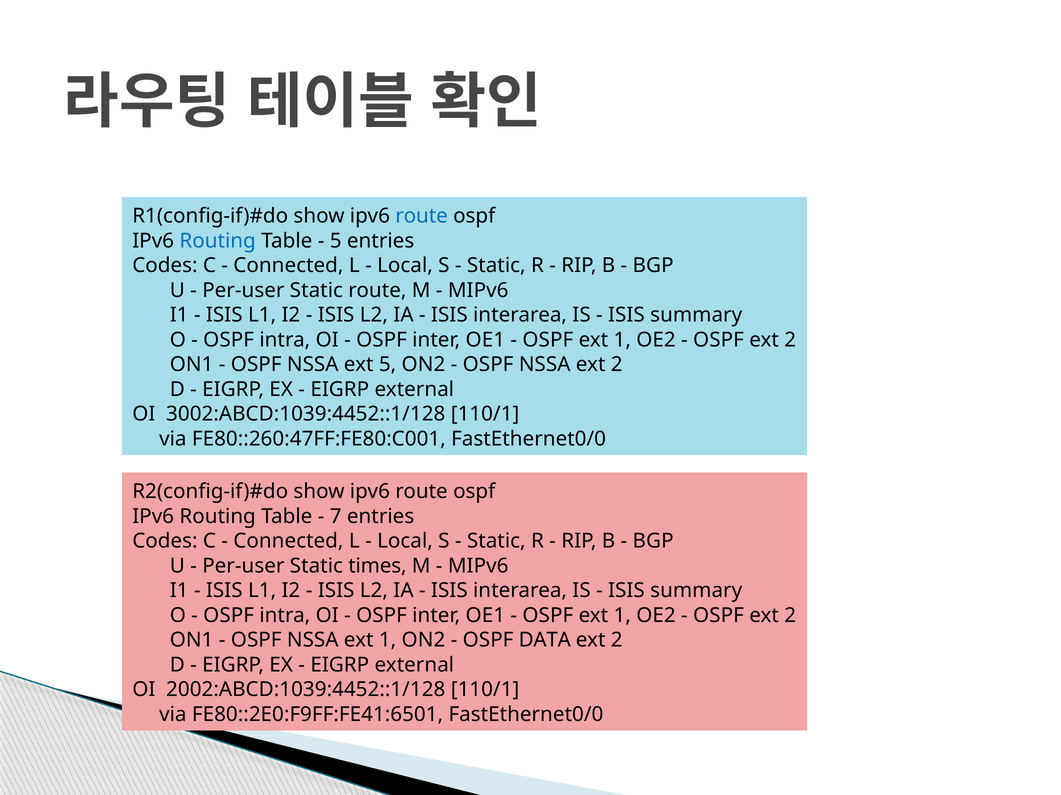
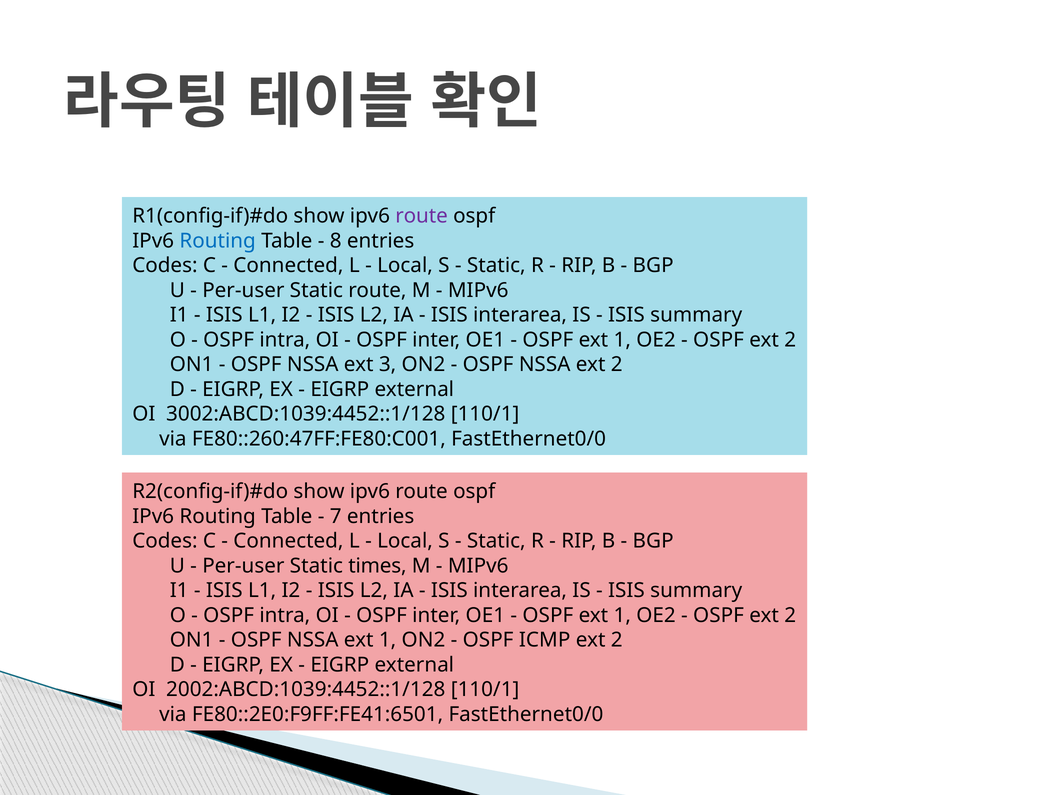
route colour: blue -> purple (422, 216)
5: 5 -> 8 (336, 241)
ext 5: 5 -> 3 (388, 365)
DATA: DATA -> ICMP (545, 641)
